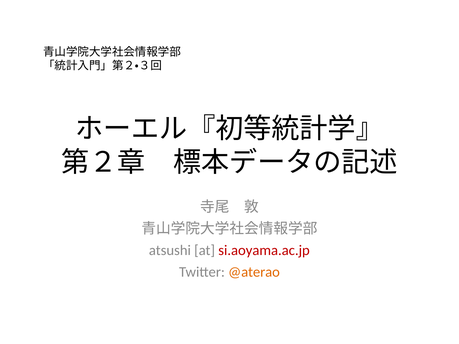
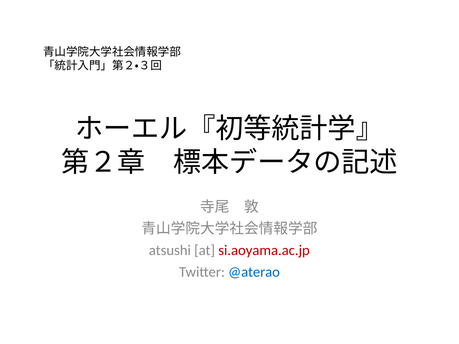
@aterao colour: orange -> blue (254, 272)
